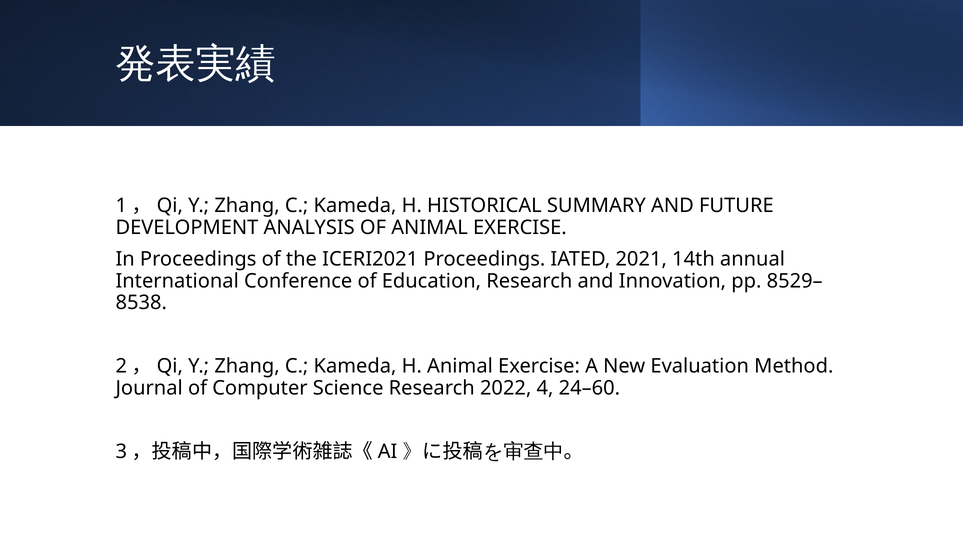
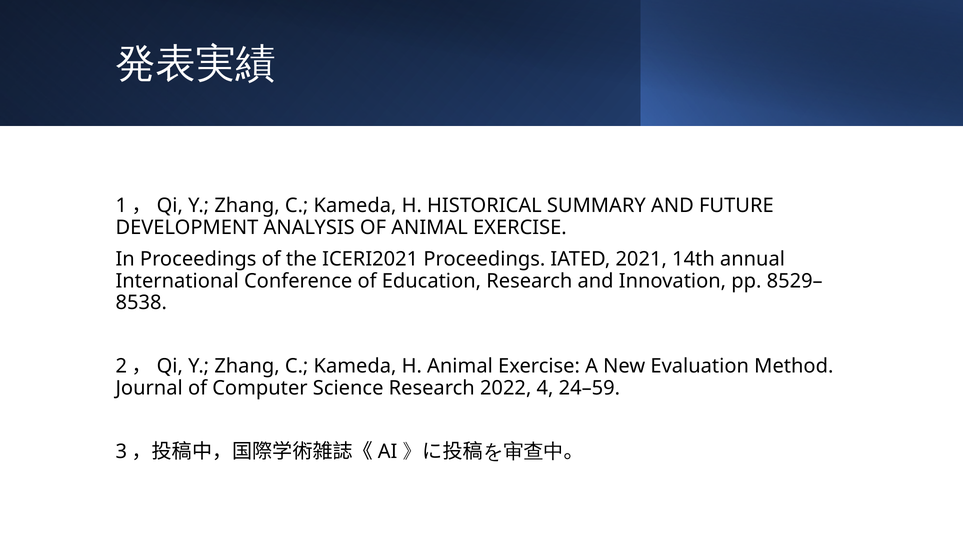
24–60: 24–60 -> 24–59 (589, 388)
